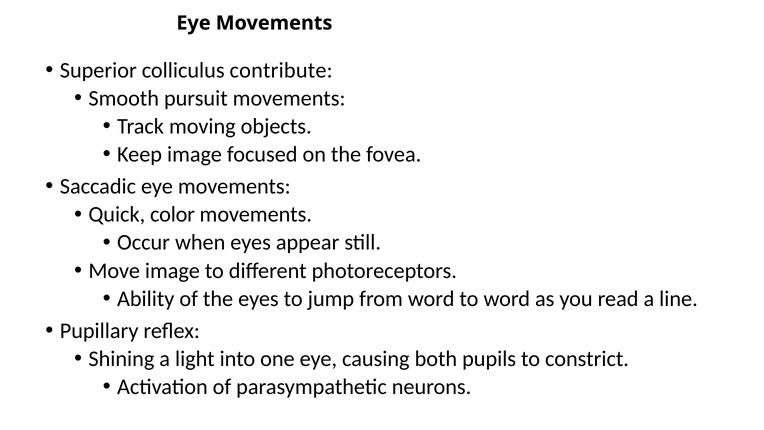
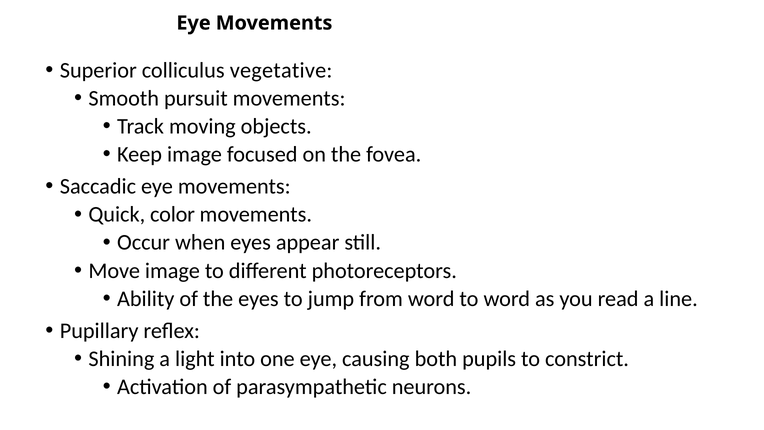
contribute: contribute -> vegetative (281, 70)
